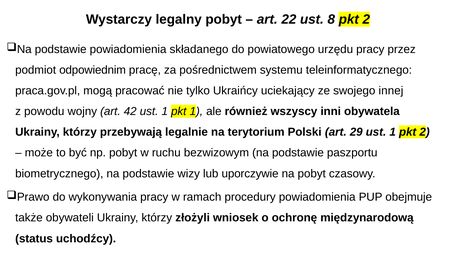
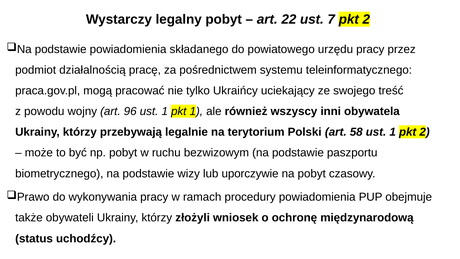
8: 8 -> 7 (331, 19)
odpowiednim: odpowiednim -> działalnością (92, 70)
innej: innej -> treść (391, 91)
42: 42 -> 96 (130, 111)
29: 29 -> 58 (356, 132)
